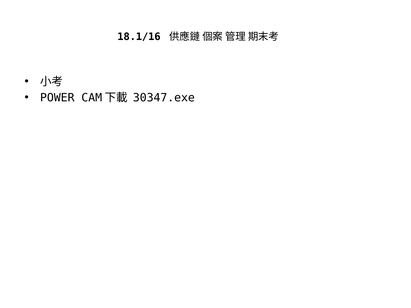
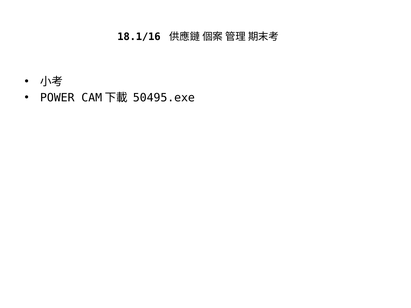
30347.exe: 30347.exe -> 50495.exe (164, 98)
